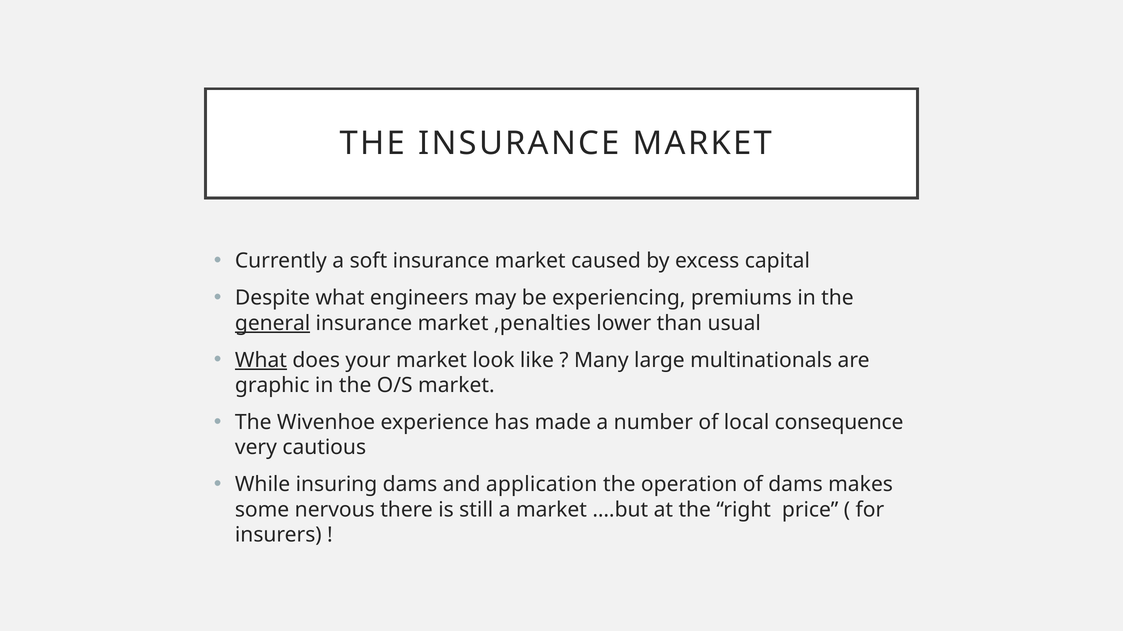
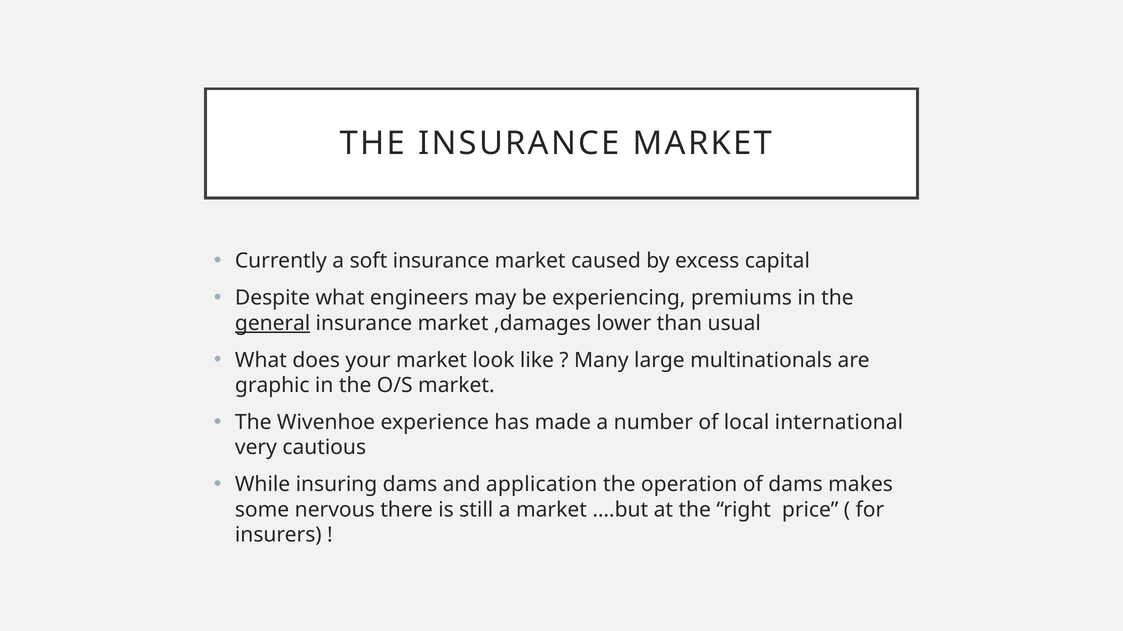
,penalties: ,penalties -> ,damages (542, 324)
What underline: present -> none (261, 361)
consequence: consequence -> international (839, 423)
